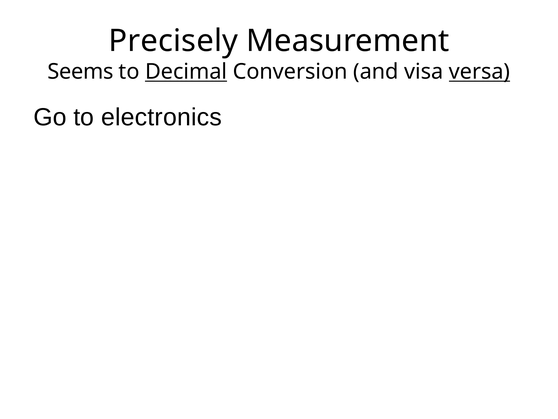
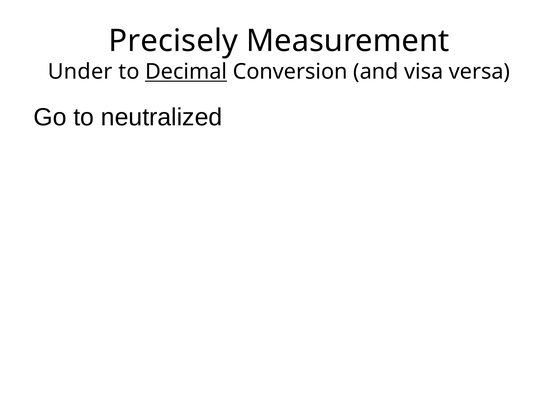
Seems: Seems -> Under (80, 72)
versa underline: present -> none (479, 72)
electronics: electronics -> neutralized (162, 117)
